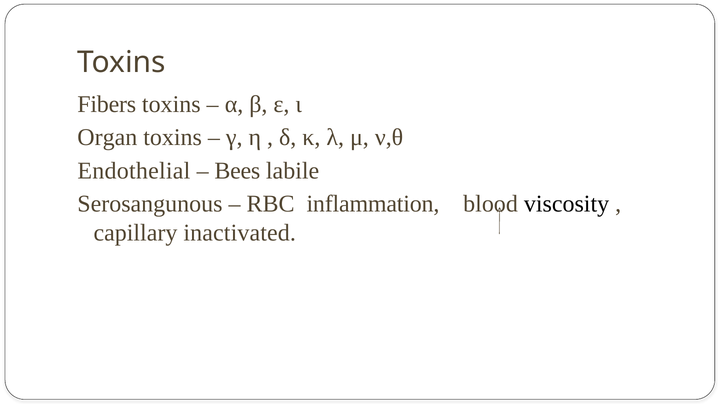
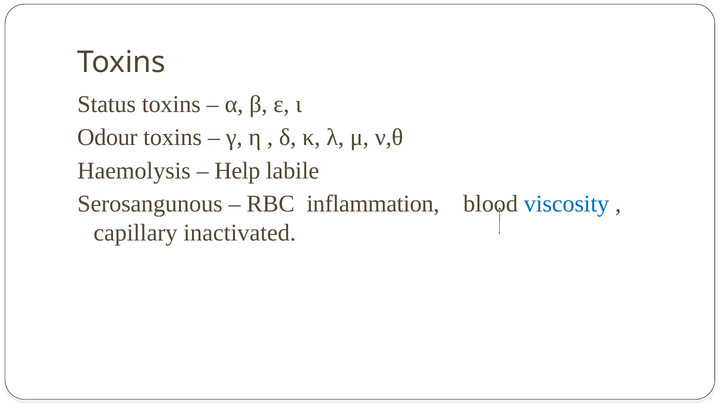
Fibers: Fibers -> Status (107, 104)
Organ: Organ -> Odour (107, 137)
Endothelial: Endothelial -> Haemolysis (134, 171)
Bees: Bees -> Help (237, 171)
viscosity colour: black -> blue (567, 204)
